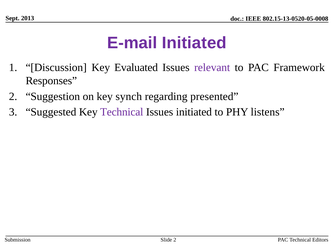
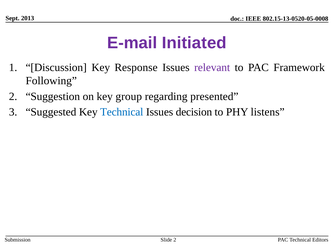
Evaluated: Evaluated -> Response (136, 68)
Responses: Responses -> Following (51, 81)
synch: synch -> group (129, 97)
Technical colour: purple -> blue (122, 112)
Issues initiated: initiated -> decision (194, 112)
